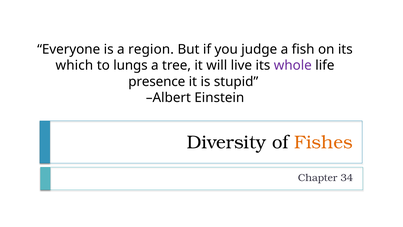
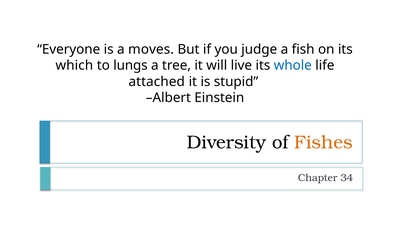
region: region -> moves (151, 49)
whole colour: purple -> blue (293, 65)
presence: presence -> attached (157, 82)
